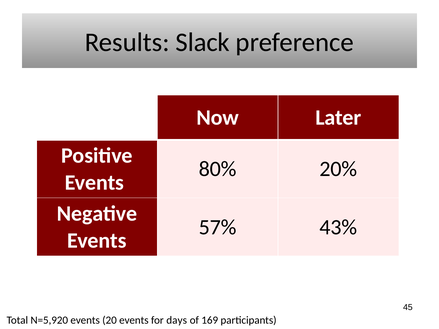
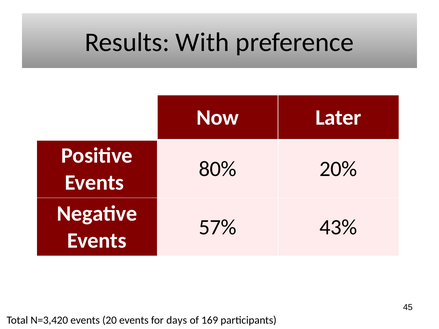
Slack: Slack -> With (202, 42)
N=5,920: N=5,920 -> N=3,420 (49, 320)
